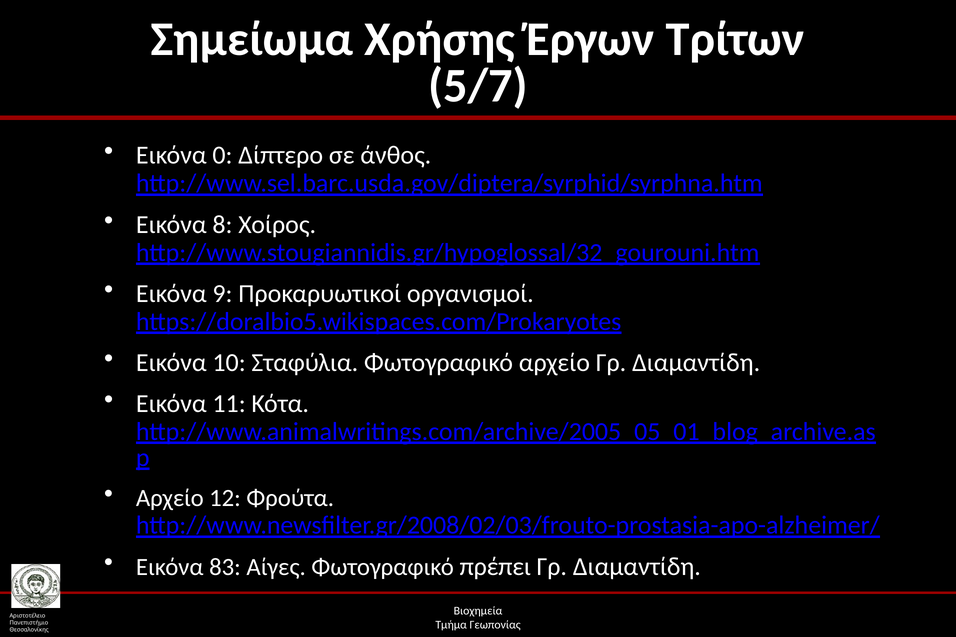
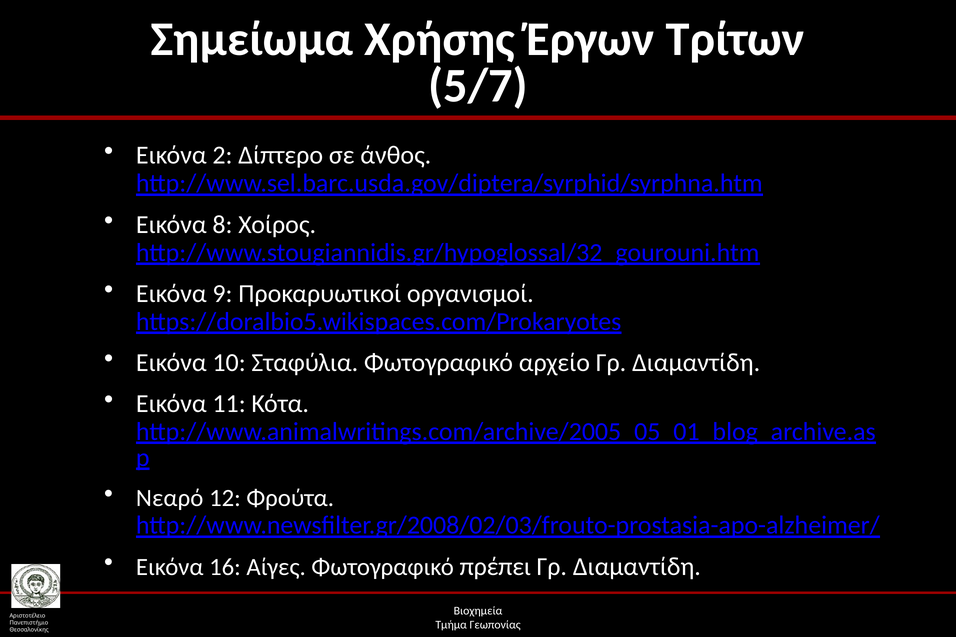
0: 0 -> 2 (222, 155)
Αρχείο: Αρχείο -> Νεαρό (170, 498)
83: 83 -> 16 (225, 567)
